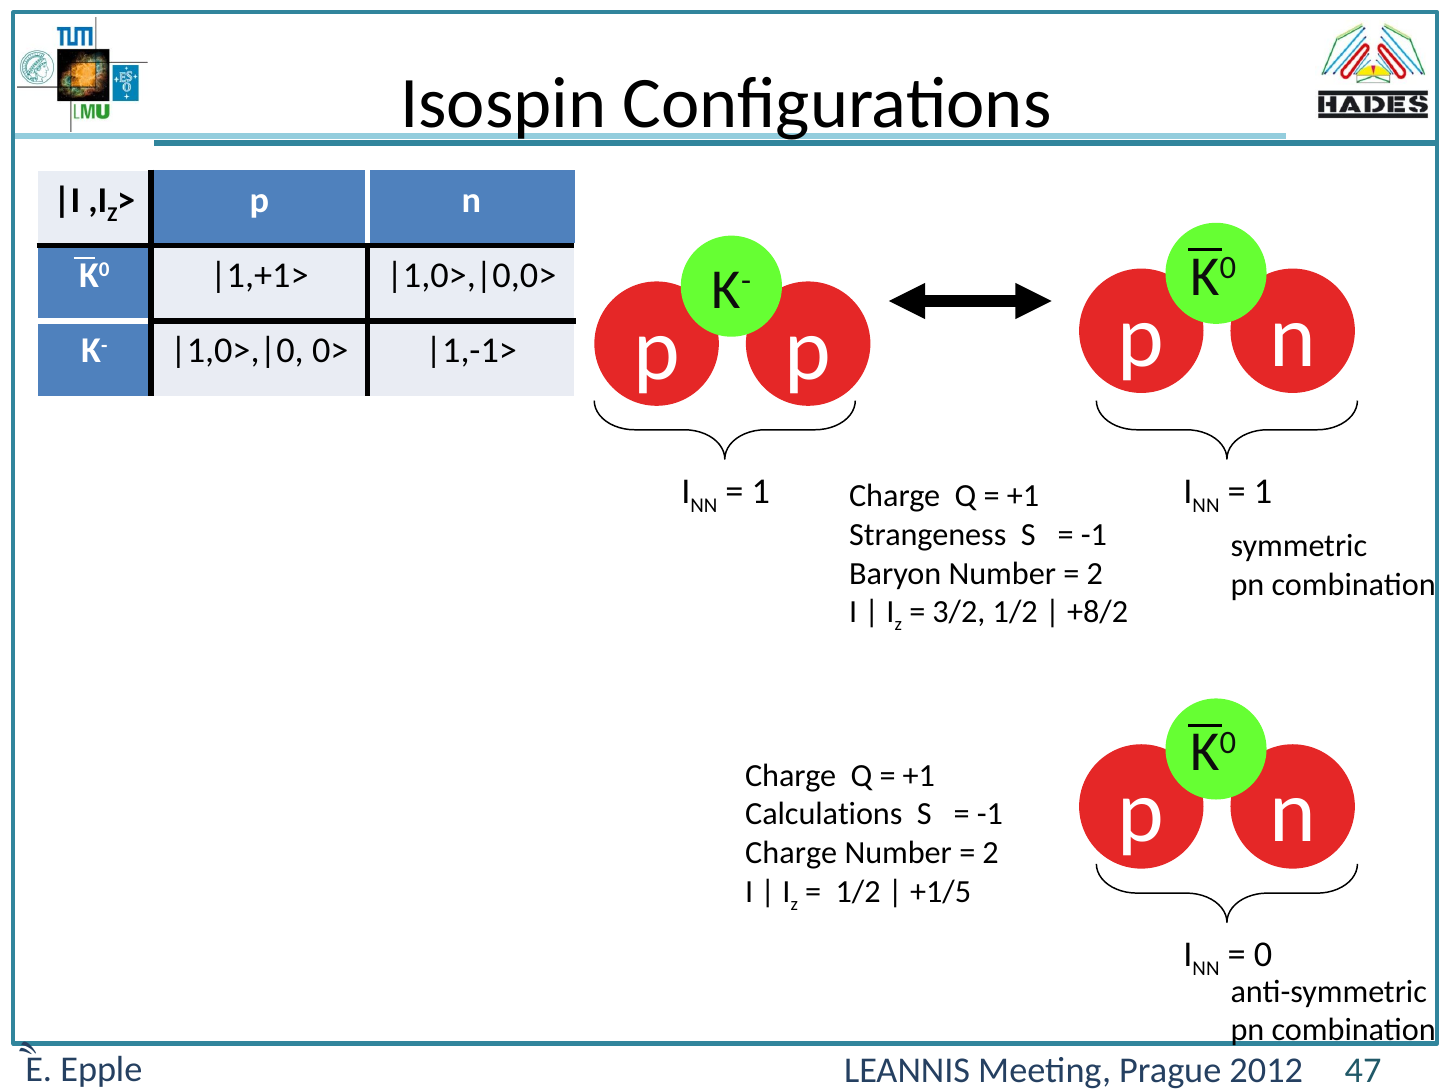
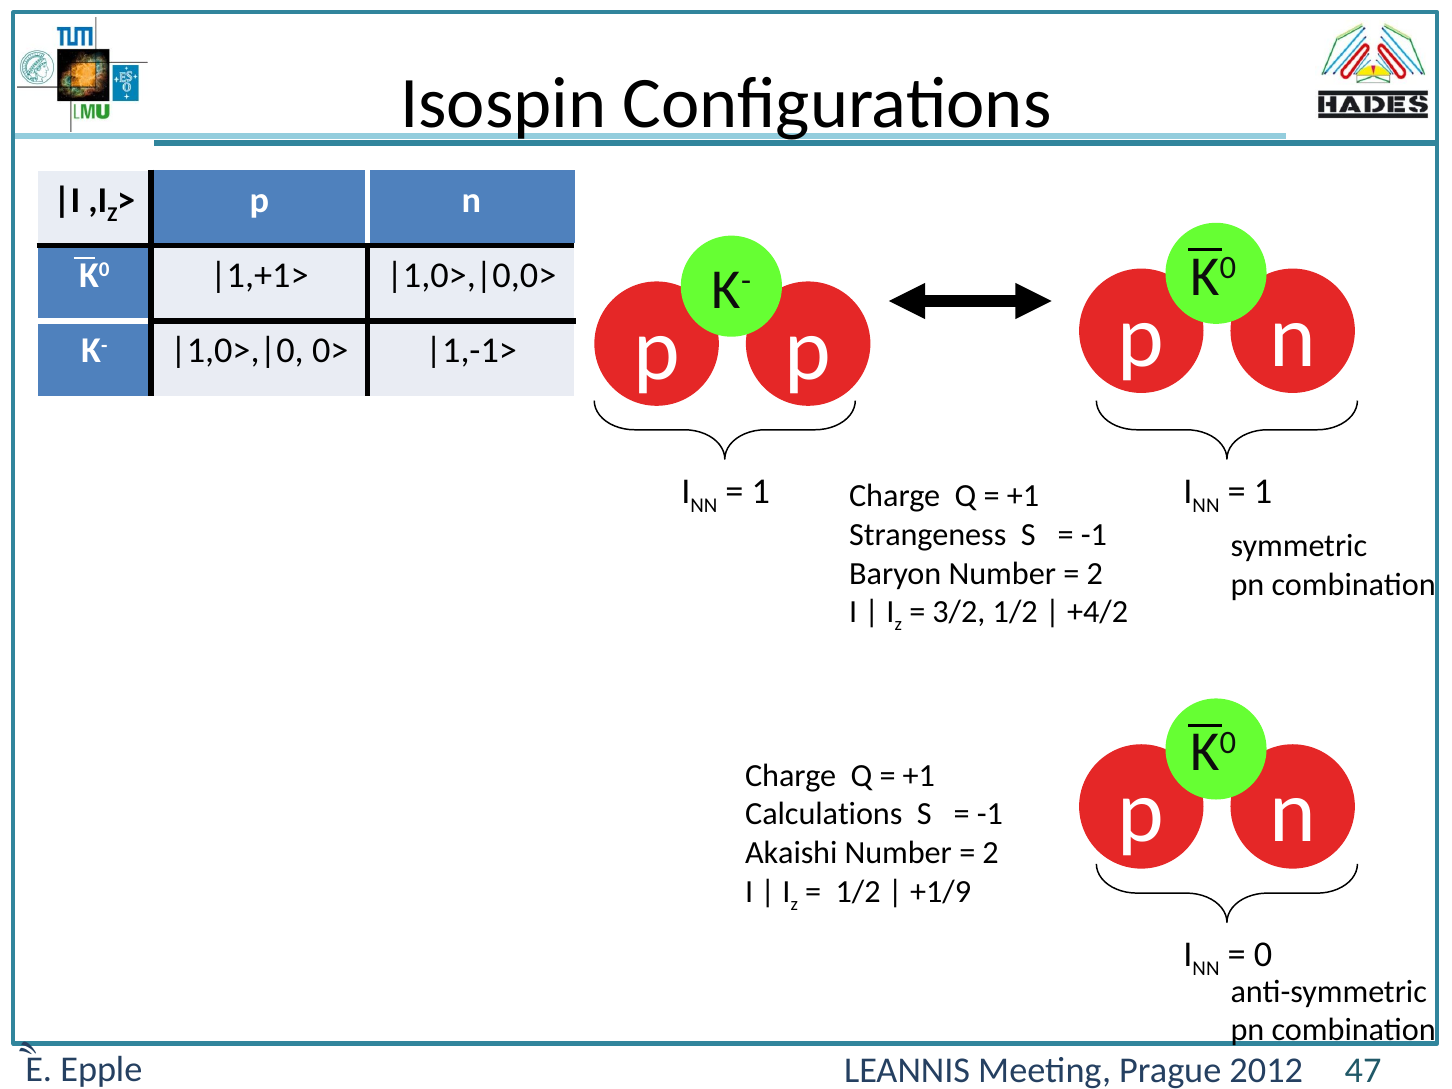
+8/2: +8/2 -> +4/2 (1098, 612)
Charge: Charge -> Akaishi (791, 853)
+1/5: +1/5 -> +1/9 (941, 892)
